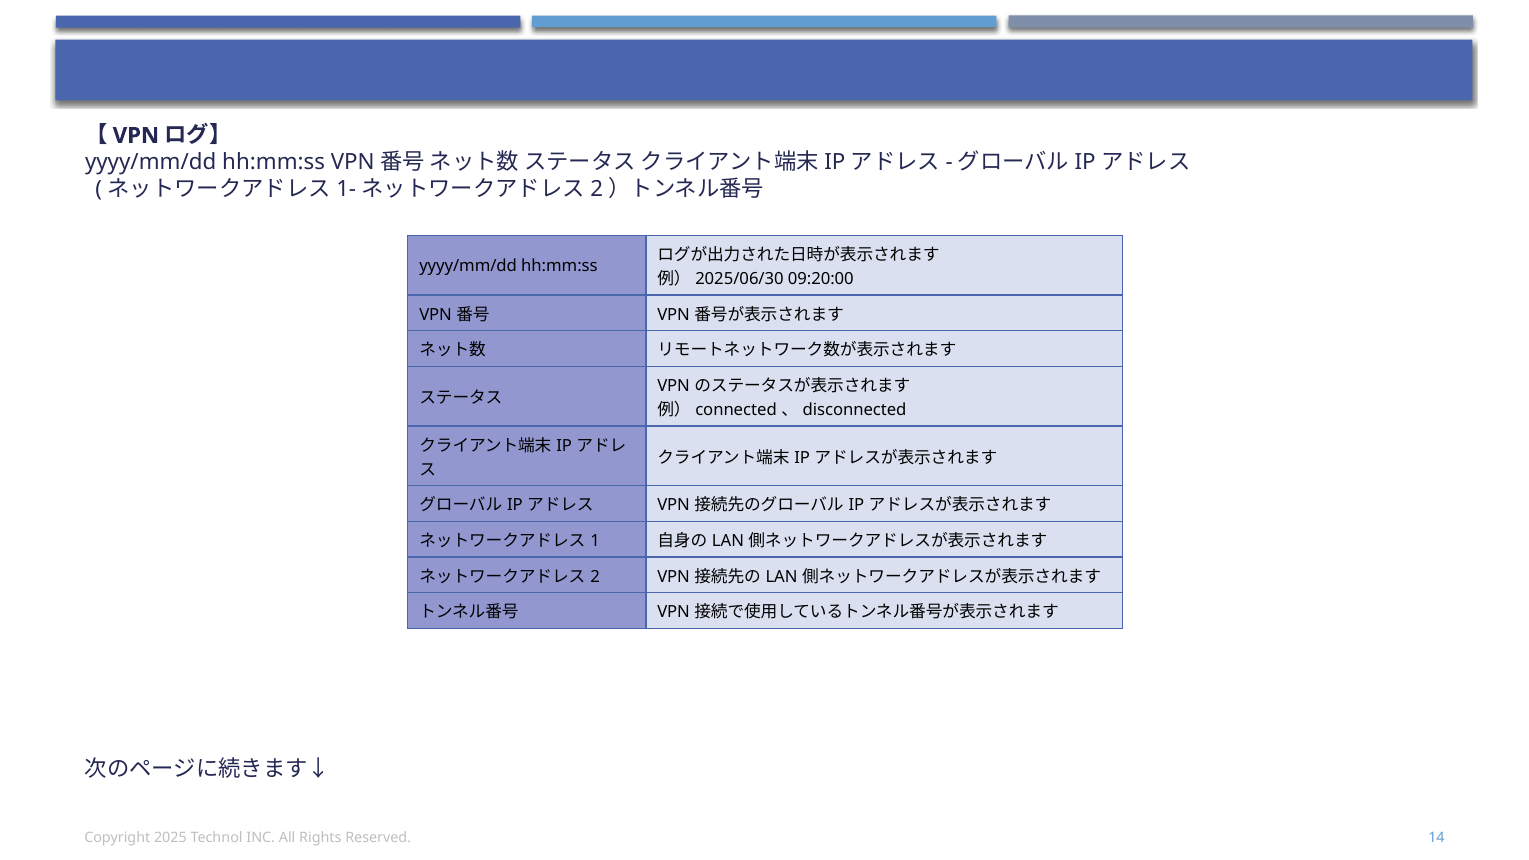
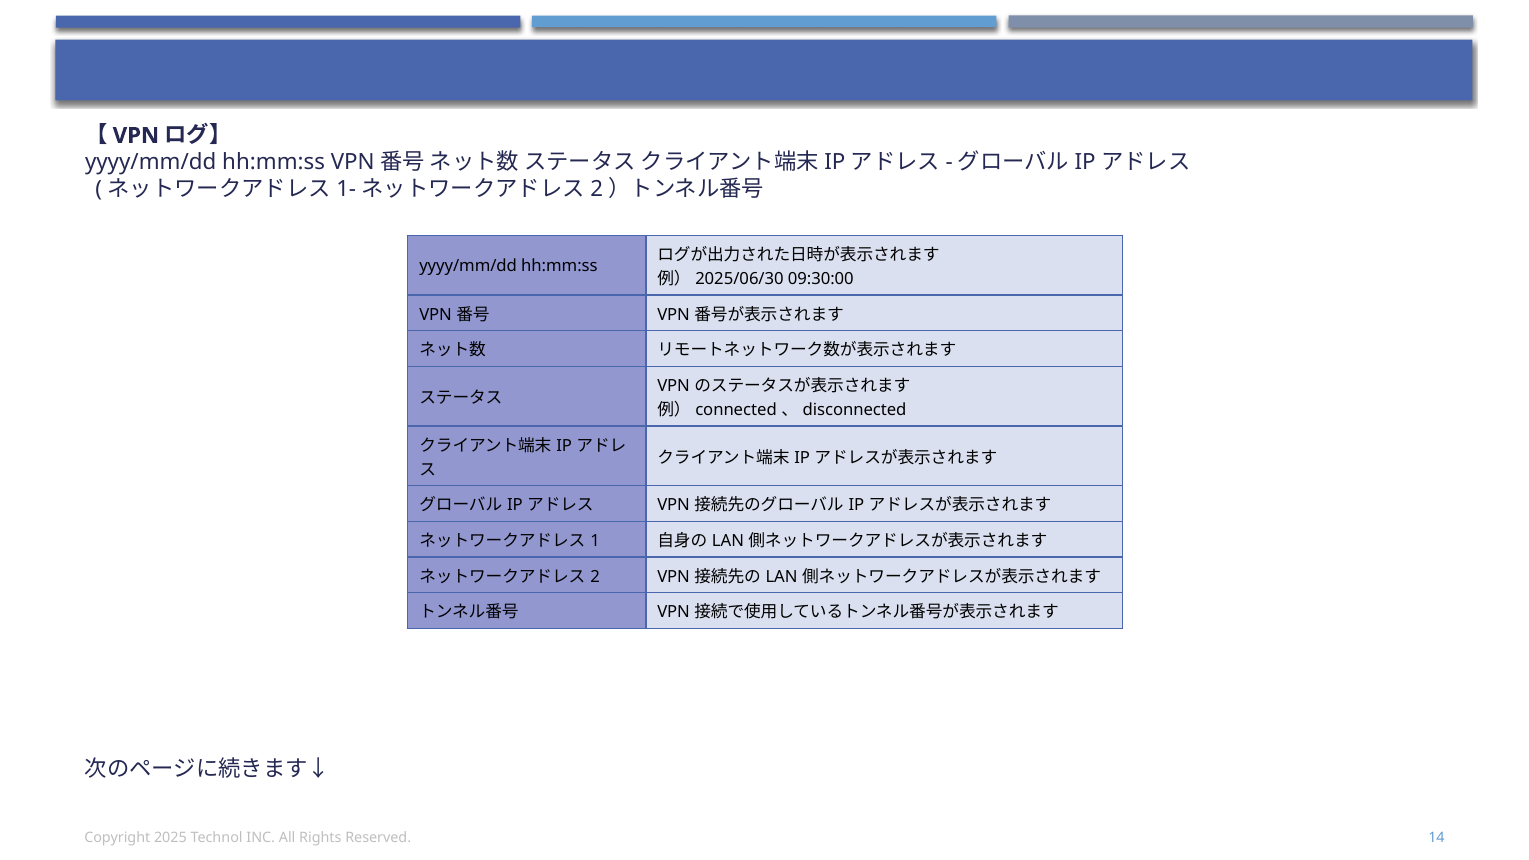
09:20:00: 09:20:00 -> 09:30:00 (821, 279)
